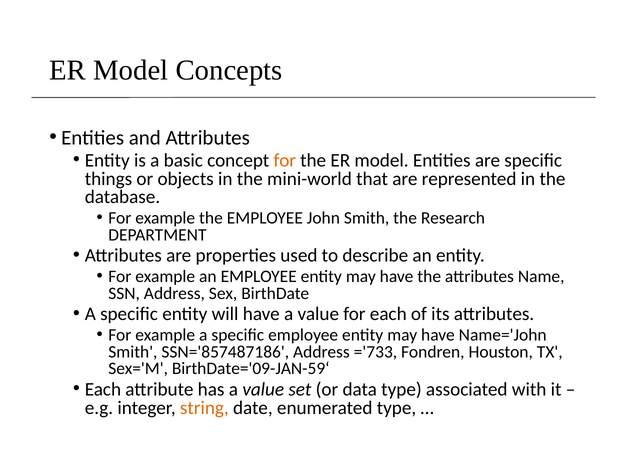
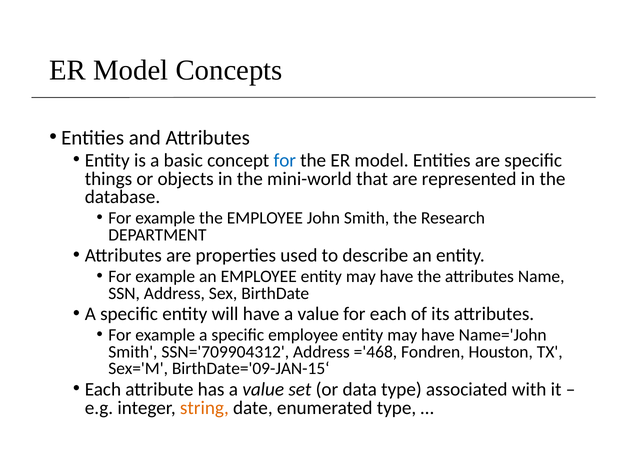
for colour: orange -> blue (285, 160)
SSN='857487186: SSN='857487186 -> SSN='709904312 (225, 352)
='733: ='733 -> ='468 (375, 352)
BirthDate='09-JAN-59‘: BirthDate='09-JAN-59‘ -> BirthDate='09-JAN-15‘ (251, 369)
